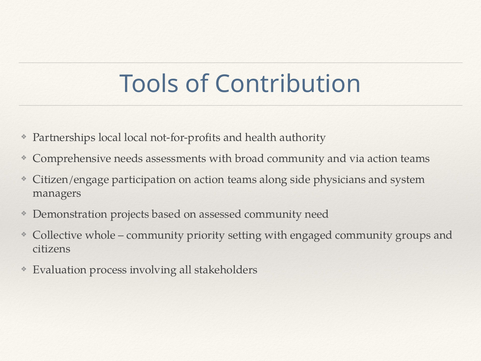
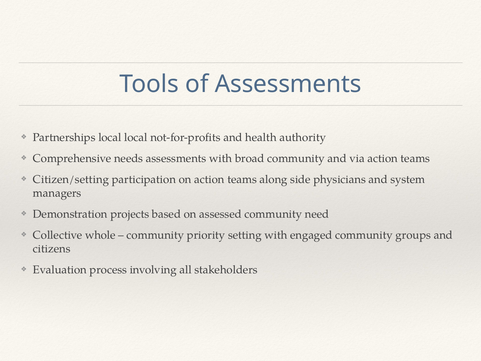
of Contribution: Contribution -> Assessments (288, 84)
Citizen/engage: Citizen/engage -> Citizen/setting (71, 179)
